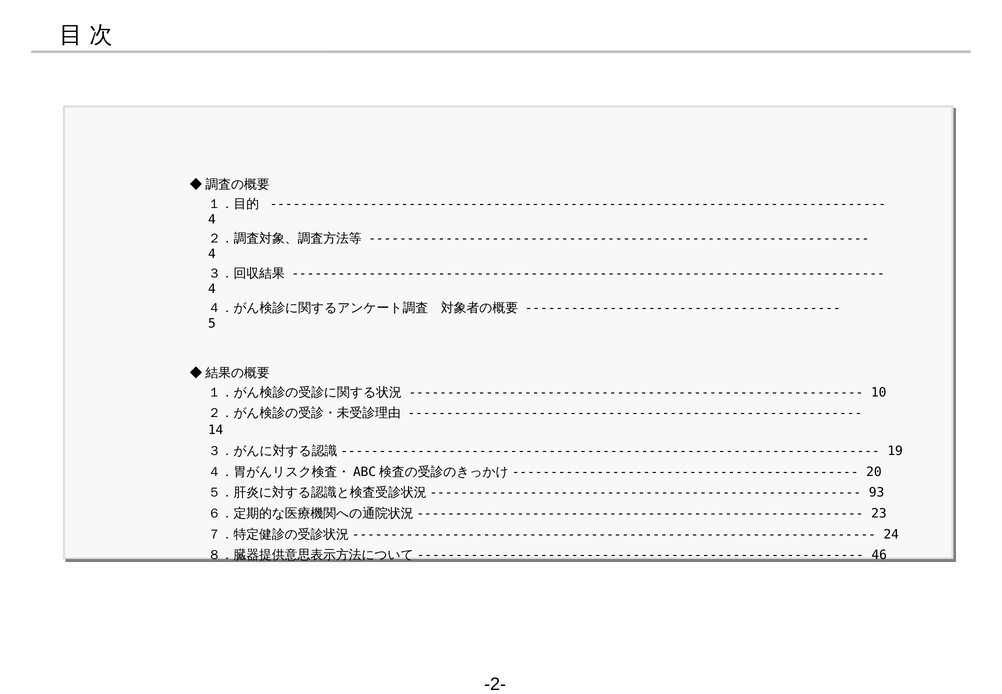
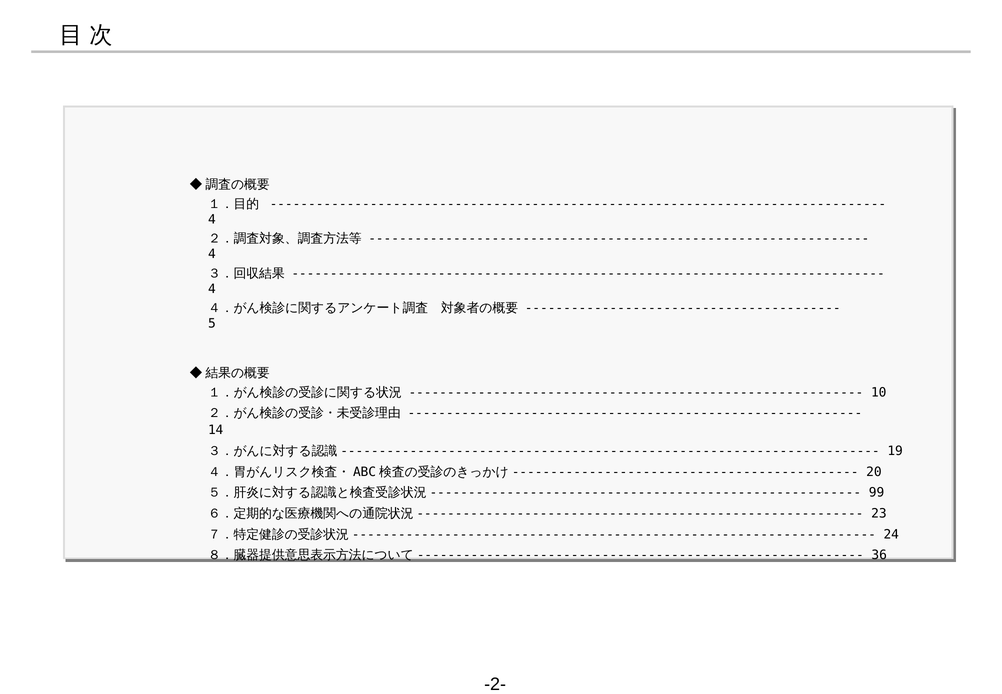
93: 93 -> 99 (877, 492)
46: 46 -> 36 (879, 555)
